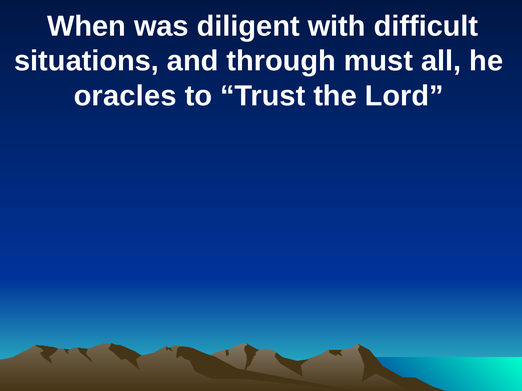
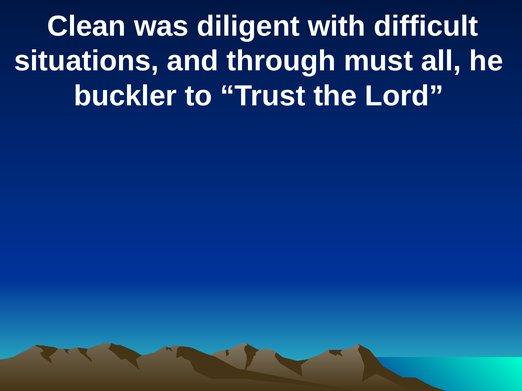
When: When -> Clean (87, 26)
oracles: oracles -> buckler (125, 96)
